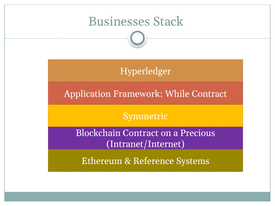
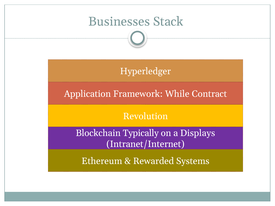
Symmetric: Symmetric -> Revolution (145, 116)
Blockchain Contract: Contract -> Typically (141, 133)
Precious: Precious -> Displays (198, 133)
Reference: Reference -> Rewarded (154, 161)
